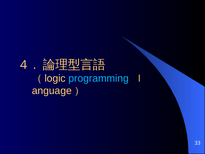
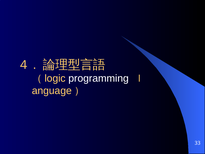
programming colour: light blue -> white (99, 78)
